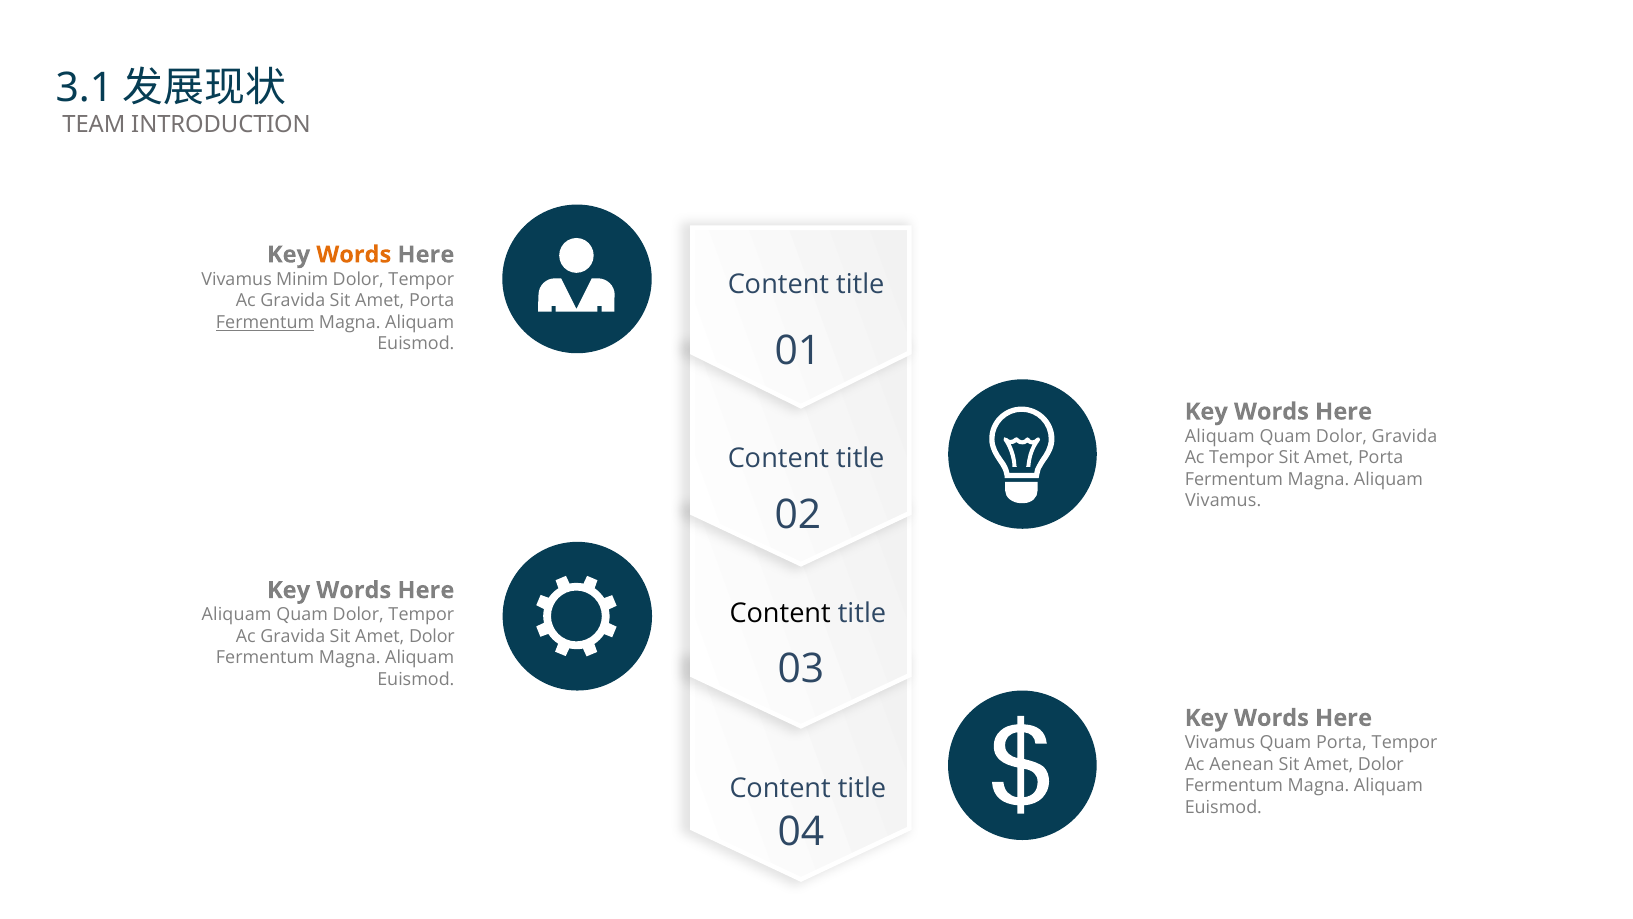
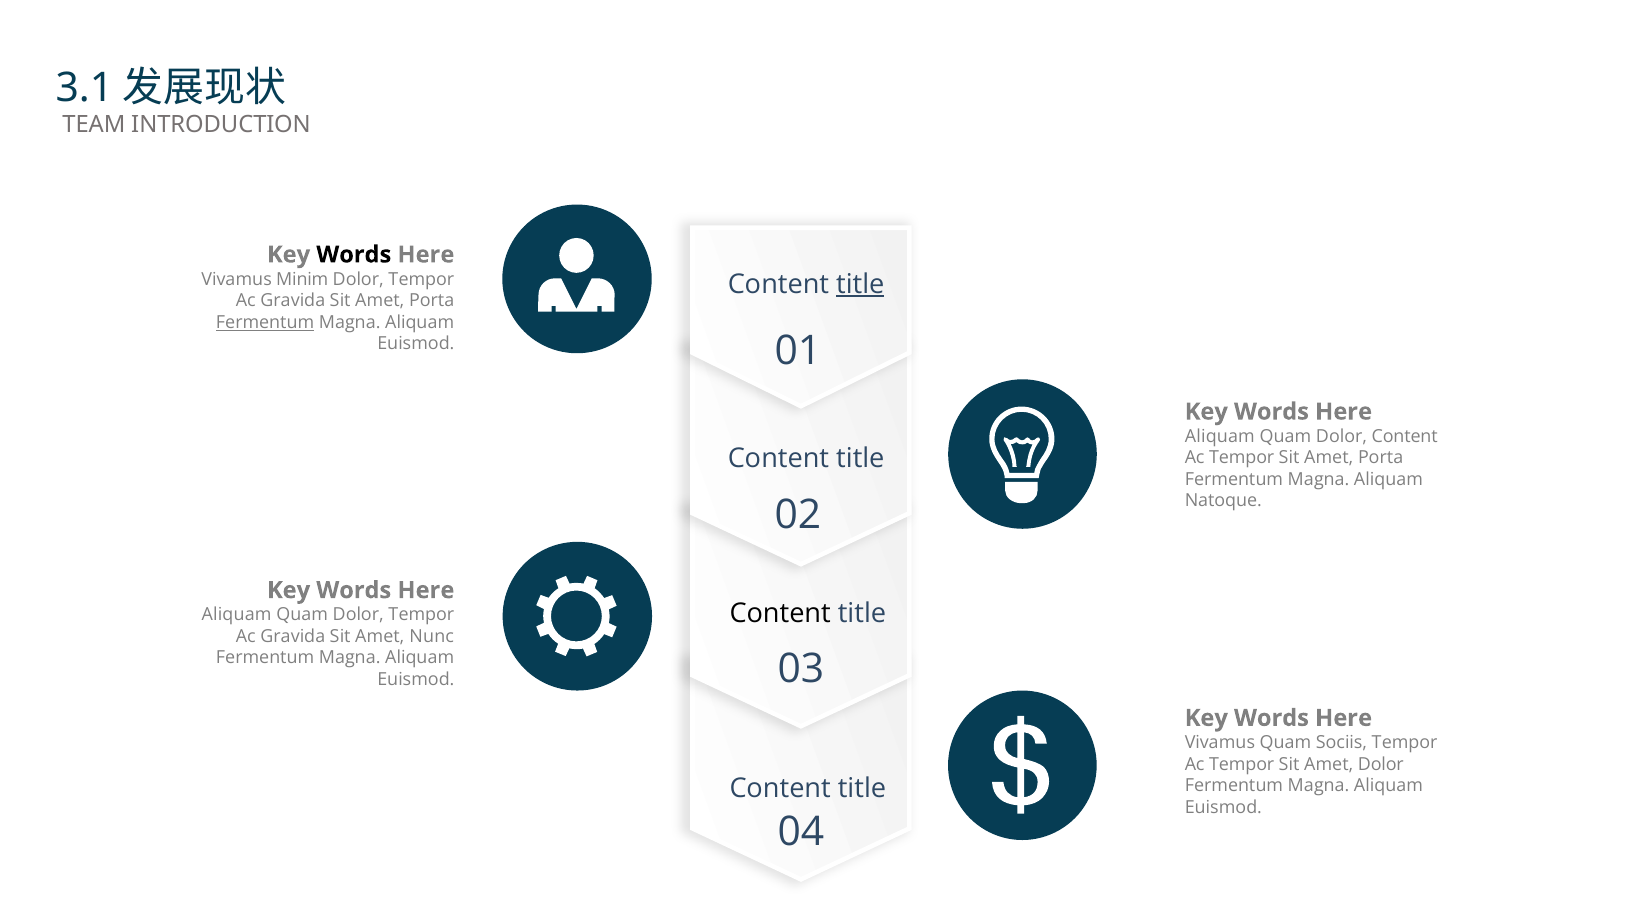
Words colour: orange -> black (354, 255)
title underline: none -> present (860, 284)
Dolor Gravida: Gravida -> Content (1405, 436)
Vivamus: Vivamus -> Natoque (1223, 501)
Gravida Sit Amet Dolor: Dolor -> Nunc (432, 636)
Quam Porta: Porta -> Sociis (1342, 742)
Aenean: Aenean -> Tempor (1242, 764)
